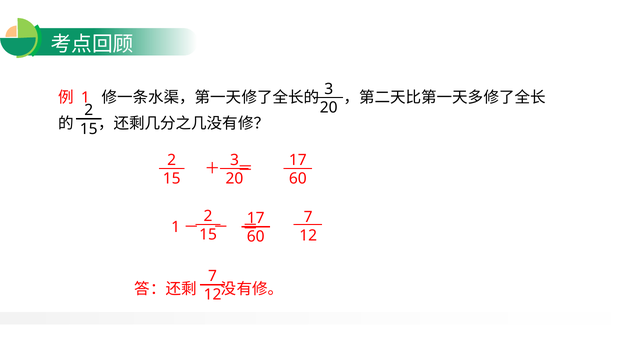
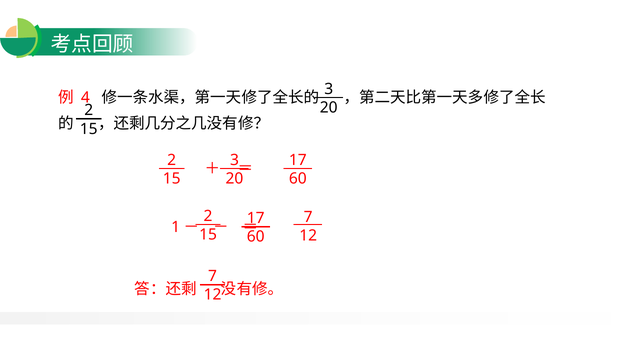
1: 1 -> 4 (85, 97)
